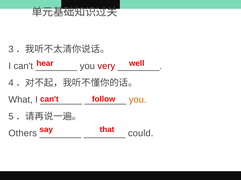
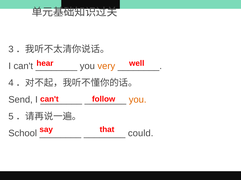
very colour: red -> orange (106, 66)
What: What -> Send (21, 100)
Others: Others -> School (23, 134)
